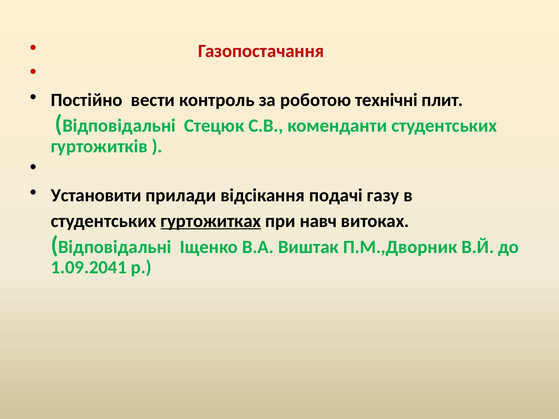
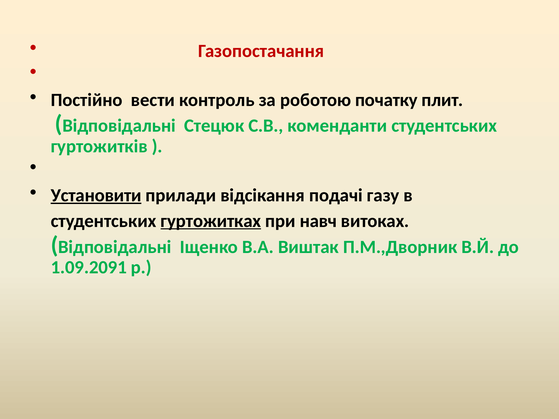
технічні: технічні -> початку (386, 100)
Установити underline: none -> present (96, 195)
1.09.2041: 1.09.2041 -> 1.09.2091 (89, 268)
